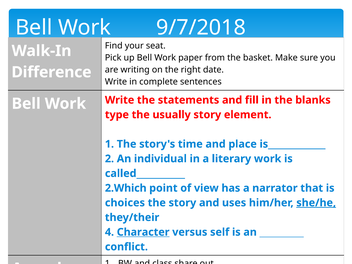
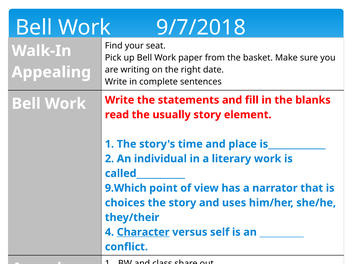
Difference: Difference -> Appealing (51, 72)
type: type -> read (117, 115)
2.Which: 2.Which -> 9.Which (126, 188)
she/he underline: present -> none (316, 203)
